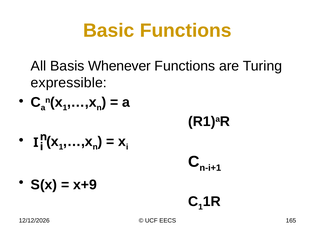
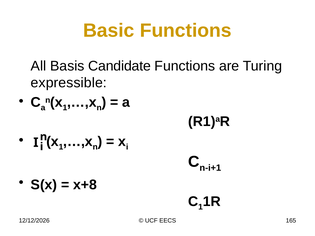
Whenever: Whenever -> Candidate (119, 66)
x+9: x+9 -> x+8 (85, 185)
